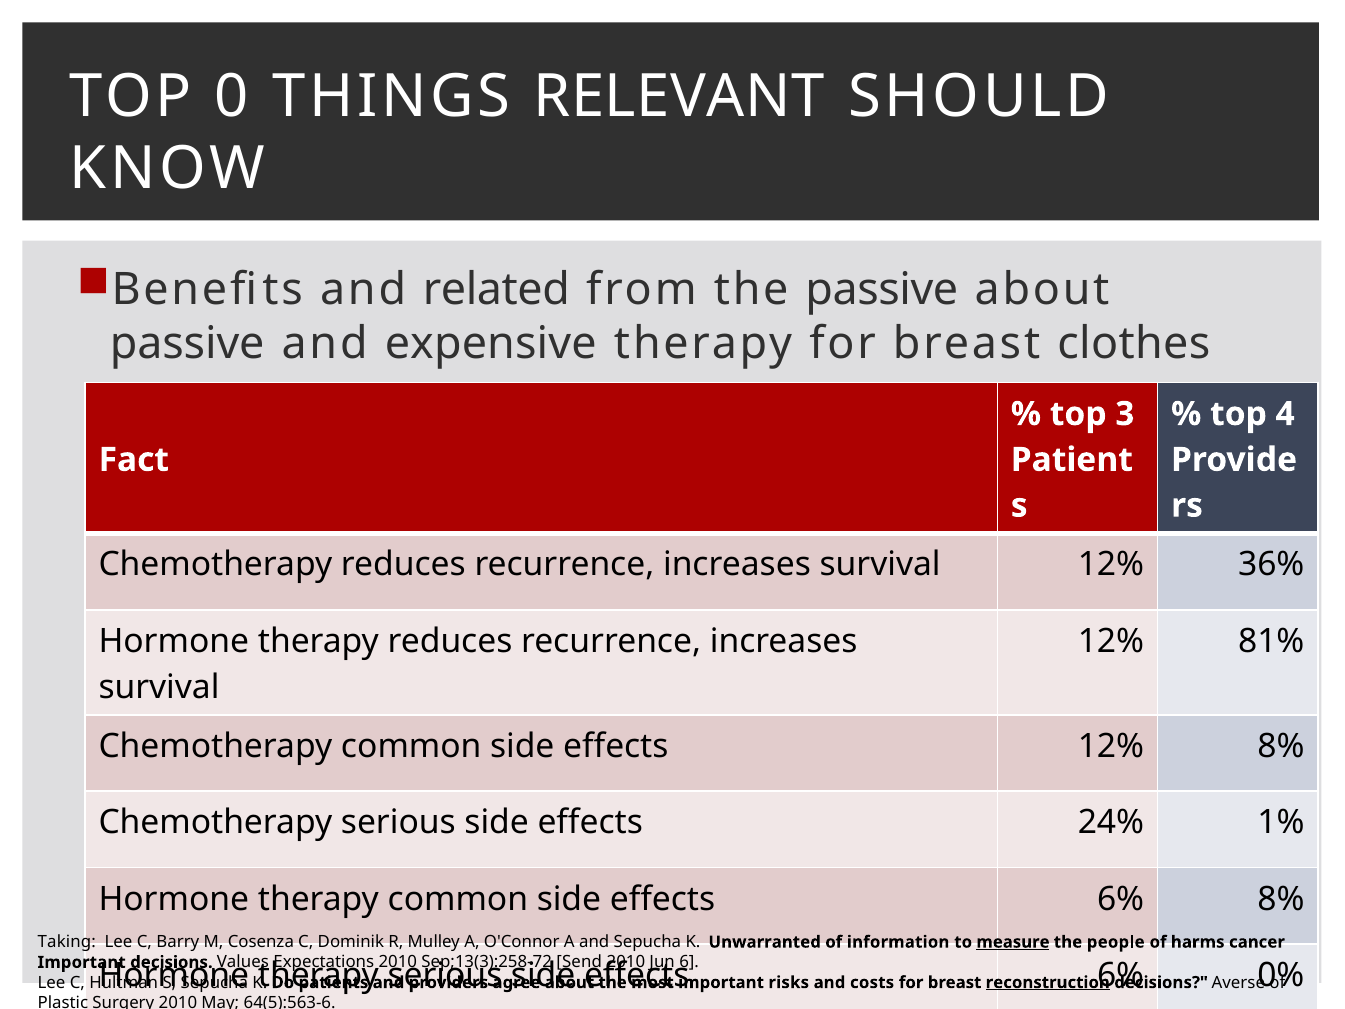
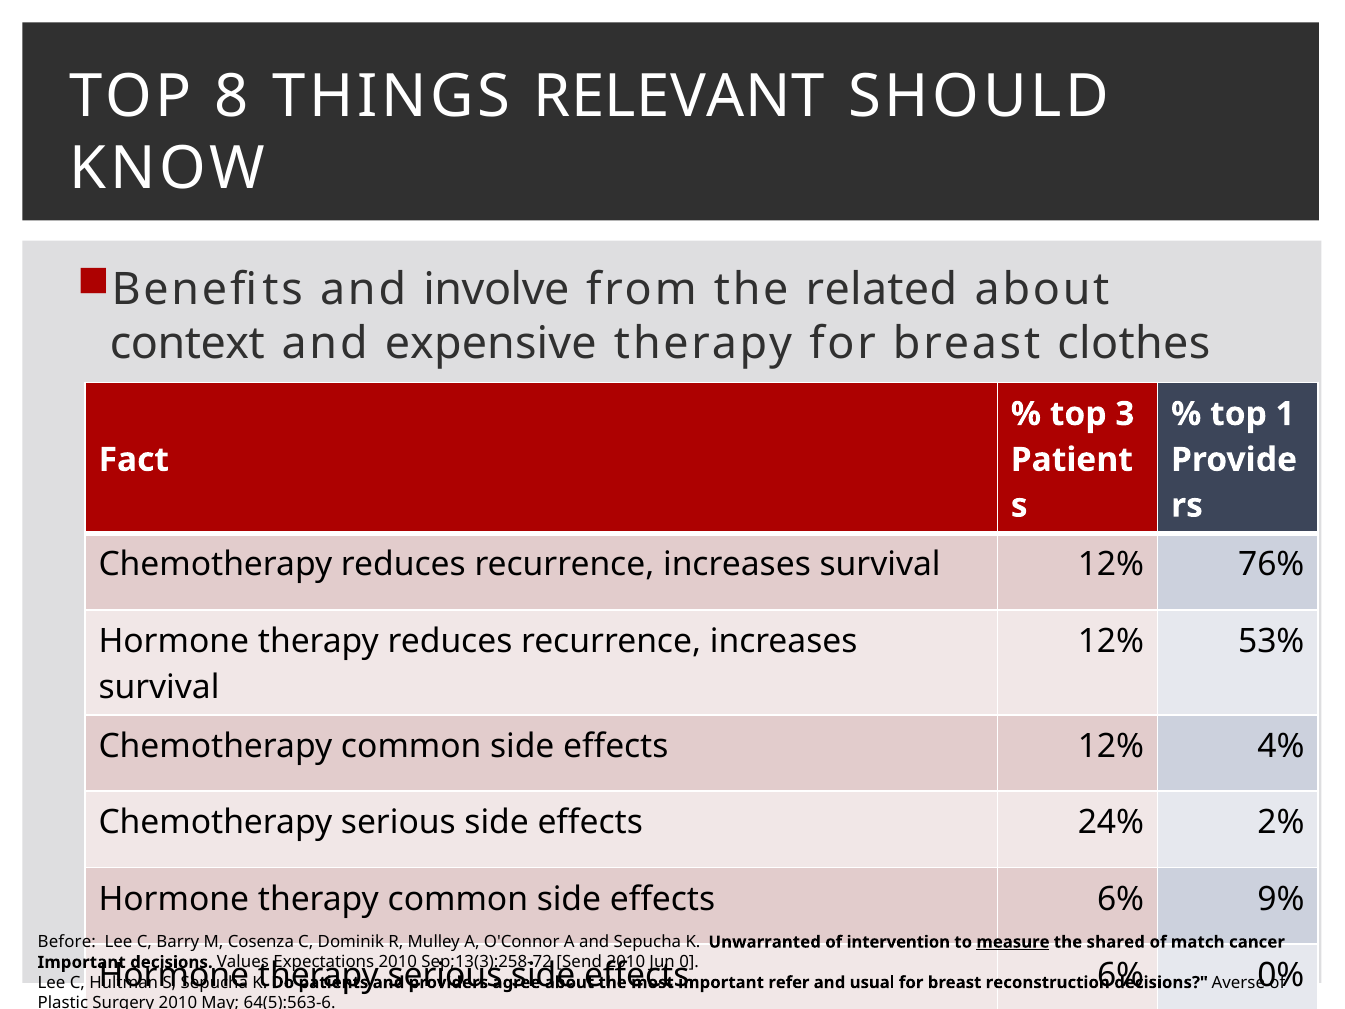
0: 0 -> 8 (232, 97)
related: related -> involve (496, 290)
the passive: passive -> related (881, 290)
passive: passive -> context (187, 343)
4: 4 -> 1 (1285, 414)
36%: 36% -> 76% (1271, 565)
81%: 81% -> 53% (1271, 641)
8%: 8% -> 4% (1281, 746)
1%: 1% -> 2% (1281, 822)
8%: 8% -> 9% (1281, 899)
Taking: Taking -> Before (67, 942)
information: information -> intervention (898, 942)
people: people -> shared (1116, 942)
harms: harms -> match (1198, 942)
6: 6 -> 0 (689, 962)
risks: risks -> refer (789, 982)
costs: costs -> usual (872, 982)
reconstruction underline: present -> none (1048, 982)
